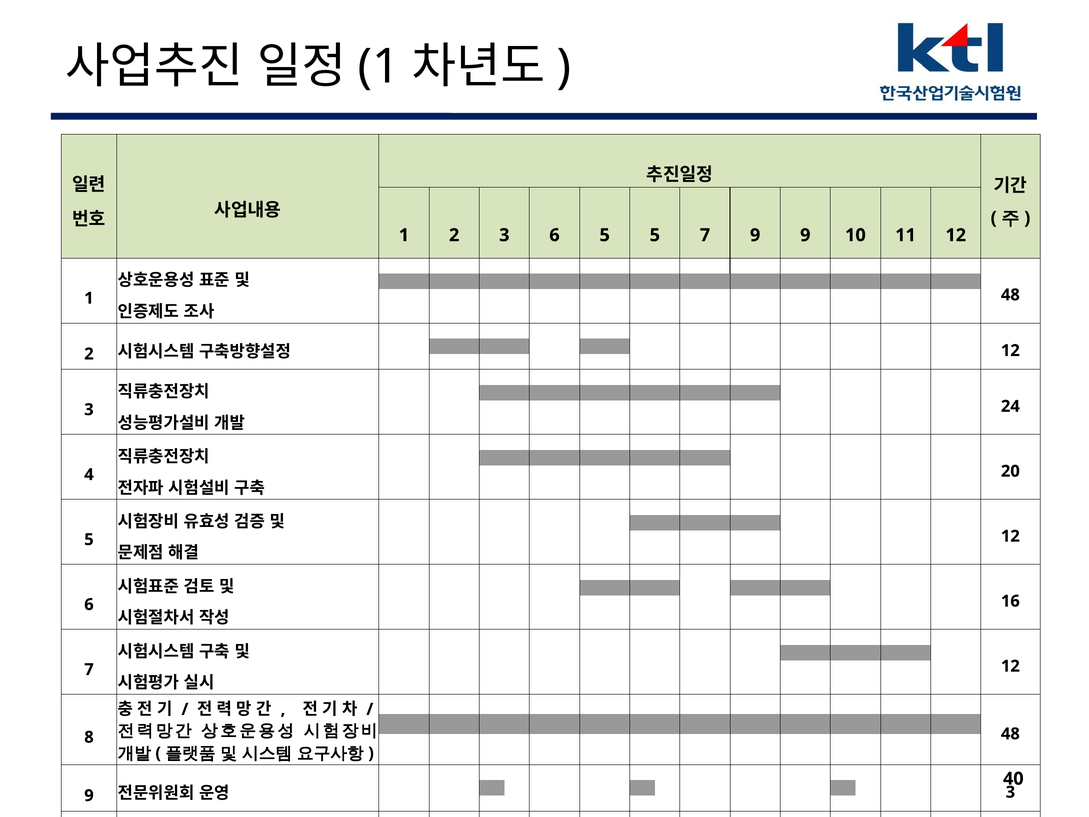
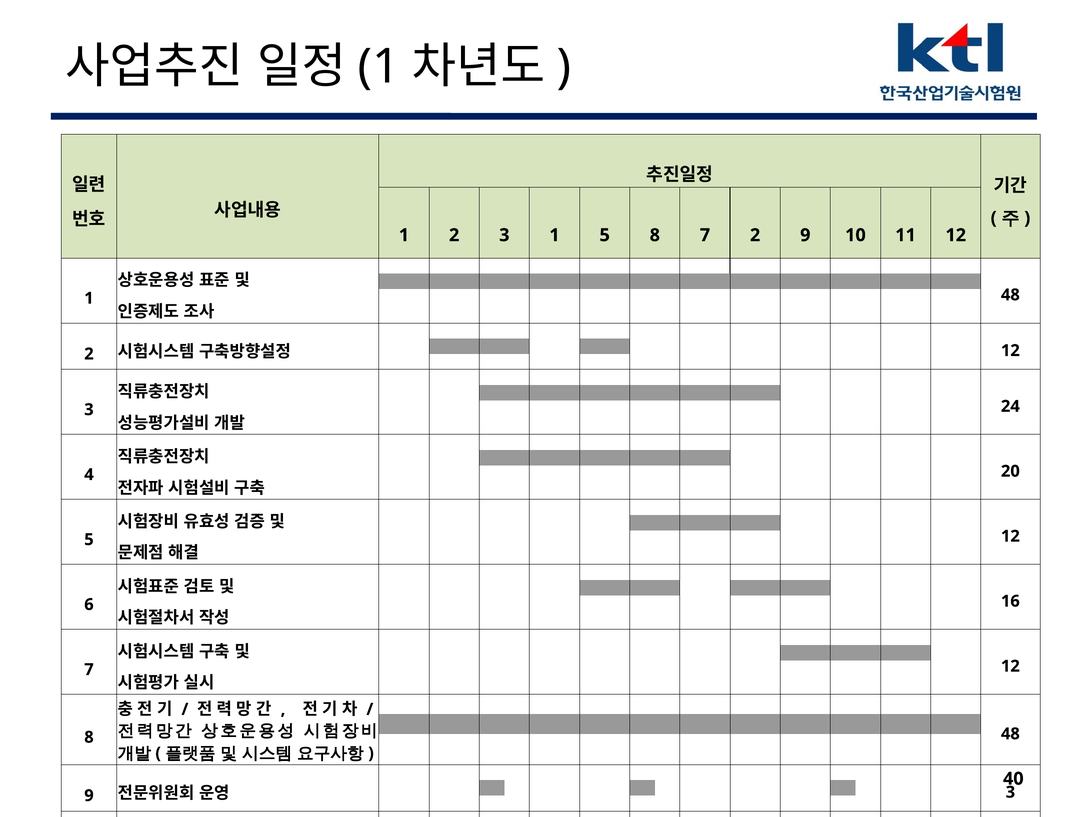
3 6: 6 -> 1 (554, 235)
5 5: 5 -> 8 (655, 235)
7 9: 9 -> 2 (755, 235)
